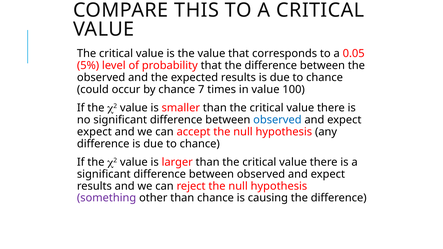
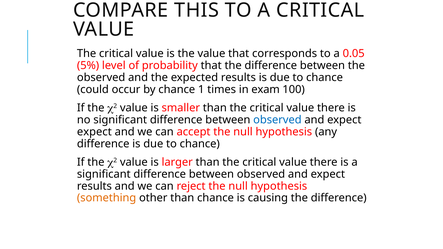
7: 7 -> 1 (201, 90)
in value: value -> exam (266, 90)
something colour: purple -> orange (107, 198)
